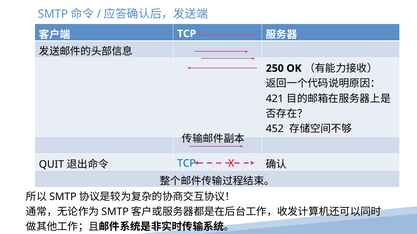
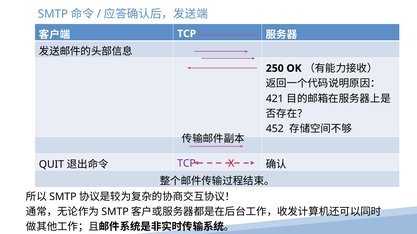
TCP colour: blue -> purple (187, 164)
